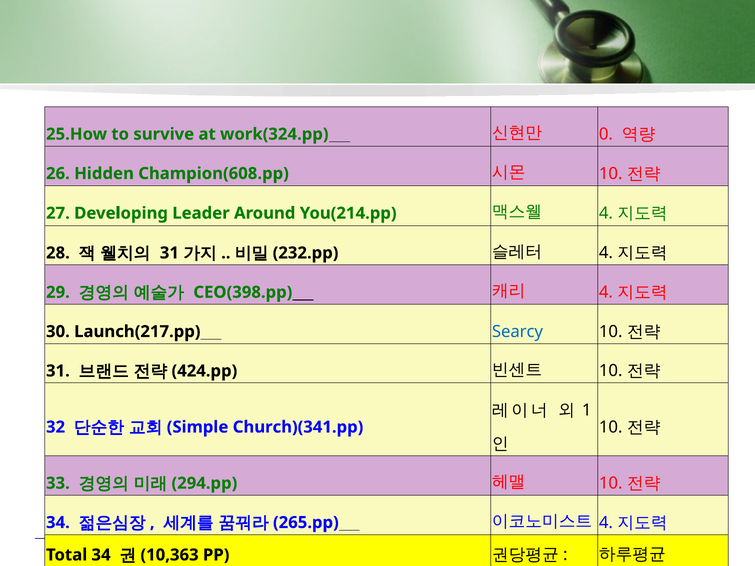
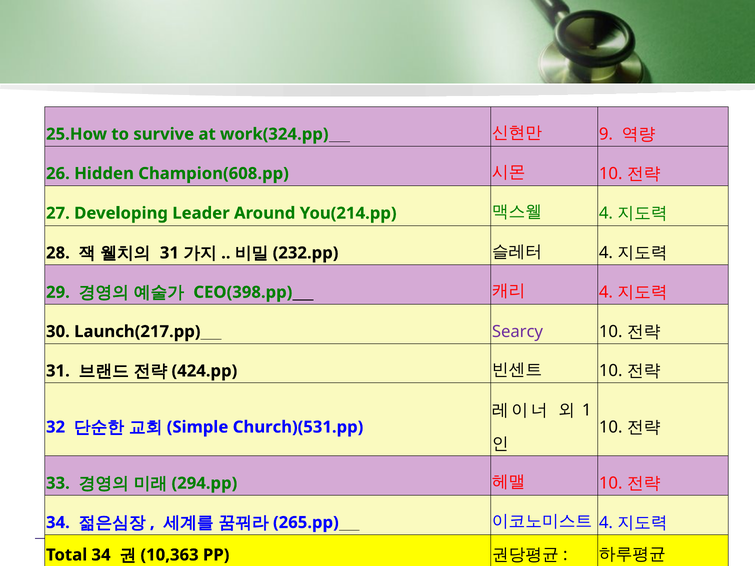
0: 0 -> 9 (606, 134)
Searcy colour: blue -> purple (517, 332)
Church)(341.pp: Church)(341.pp -> Church)(531.pp (298, 427)
